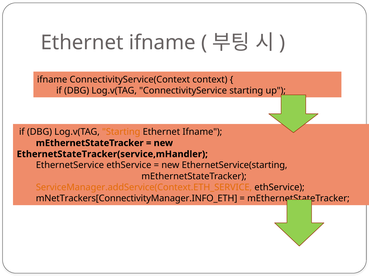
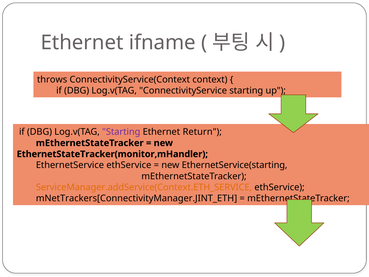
ifname: ifname -> throws (52, 80)
Starting colour: orange -> purple (121, 132)
Ifname: Ifname -> Return (202, 132)
EthernetStateTracker(service,mHandler: EthernetStateTracker(service,mHandler -> EthernetStateTracker(monitor,mHandler (112, 154)
mNetTrackers[ConnectivityManager.INFO_ETH: mNetTrackers[ConnectivityManager.INFO_ETH -> mNetTrackers[ConnectivityManager.JINT_ETH (137, 198)
